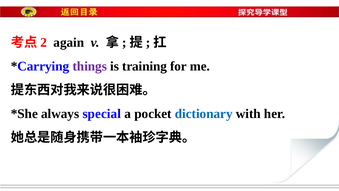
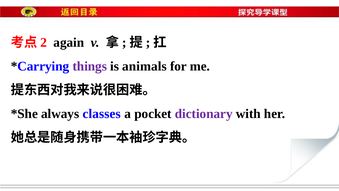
training: training -> animals (144, 66)
special: special -> classes (102, 114)
dictionary colour: blue -> purple (204, 114)
